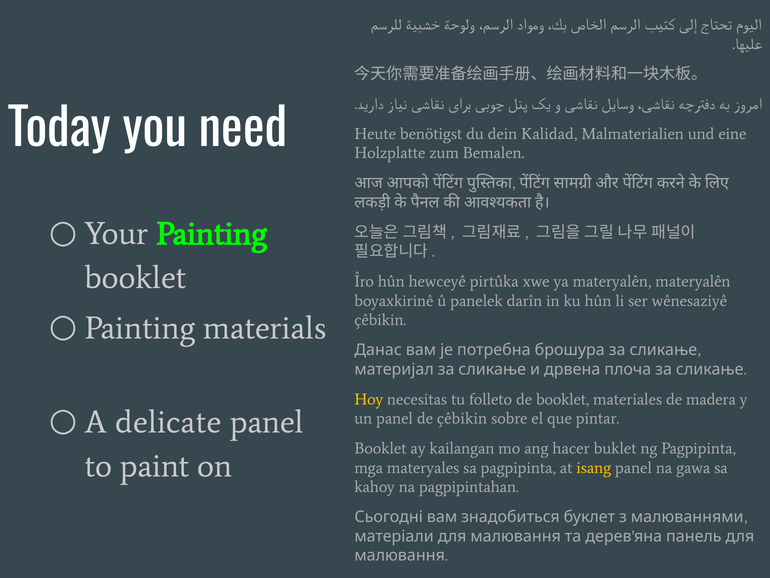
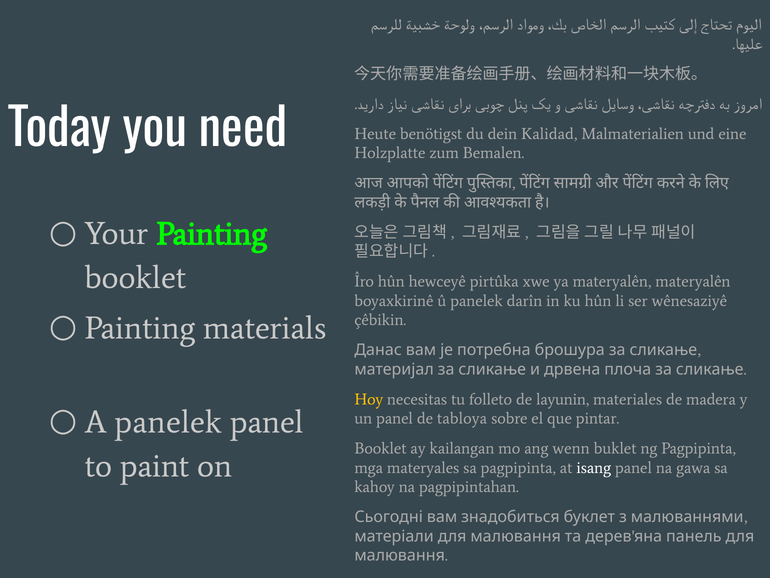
de booklet: booklet -> layunin (563, 399)
A delicate: delicate -> panelek (168, 422)
de çêbikin: çêbikin -> tabloya (462, 418)
hacer: hacer -> wenn (571, 448)
isang colour: yellow -> white (594, 467)
